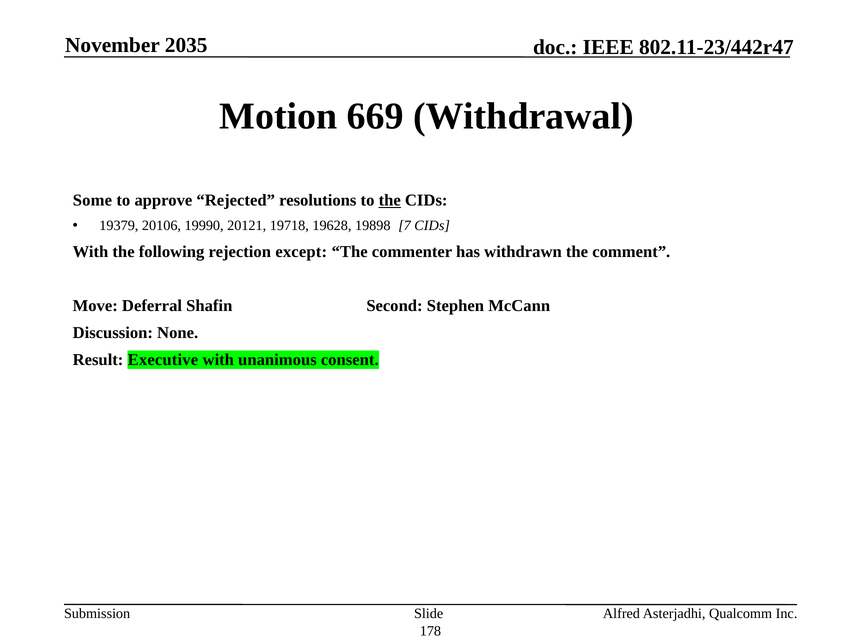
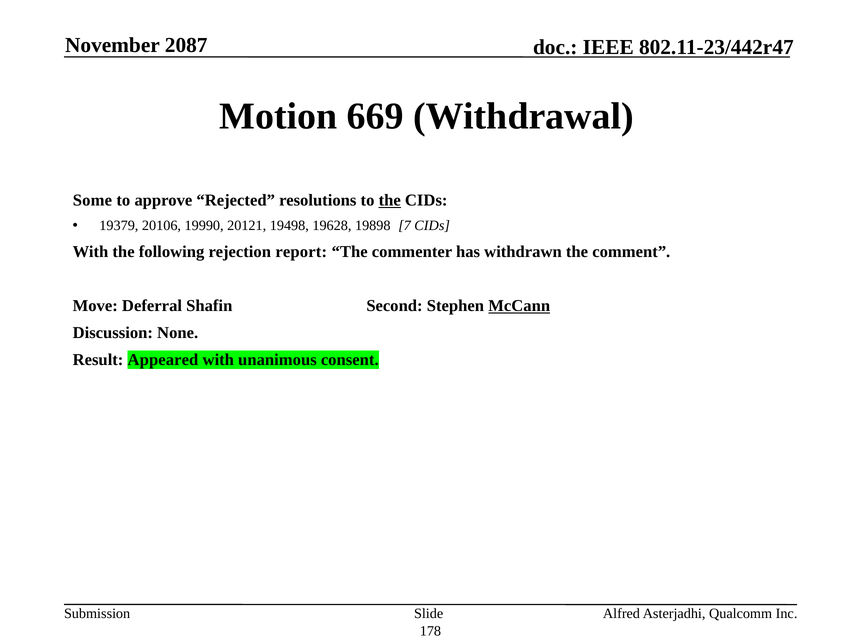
2035: 2035 -> 2087 (186, 45)
19718: 19718 -> 19498 (289, 226)
except: except -> report (301, 252)
McCann underline: none -> present (519, 306)
Executive: Executive -> Appeared (163, 360)
